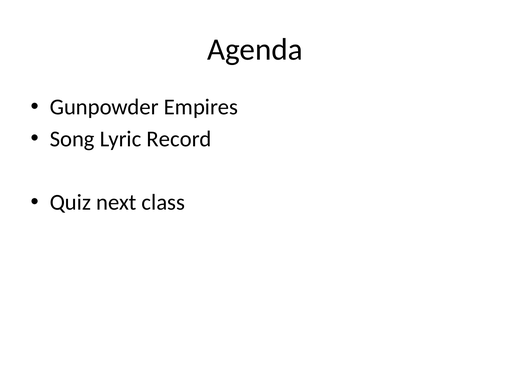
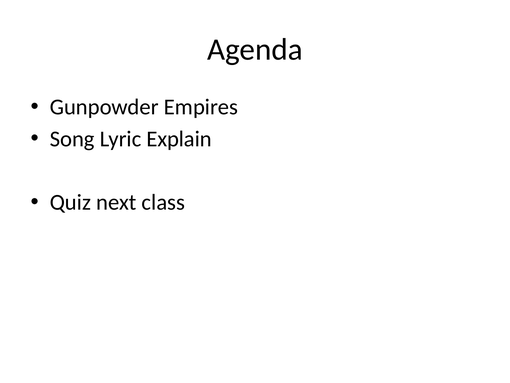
Record: Record -> Explain (179, 139)
